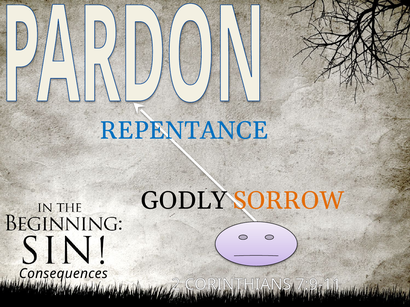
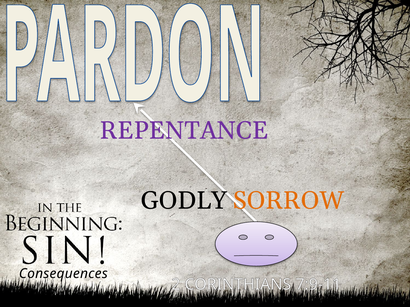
REPENTANCE colour: blue -> purple (184, 131)
